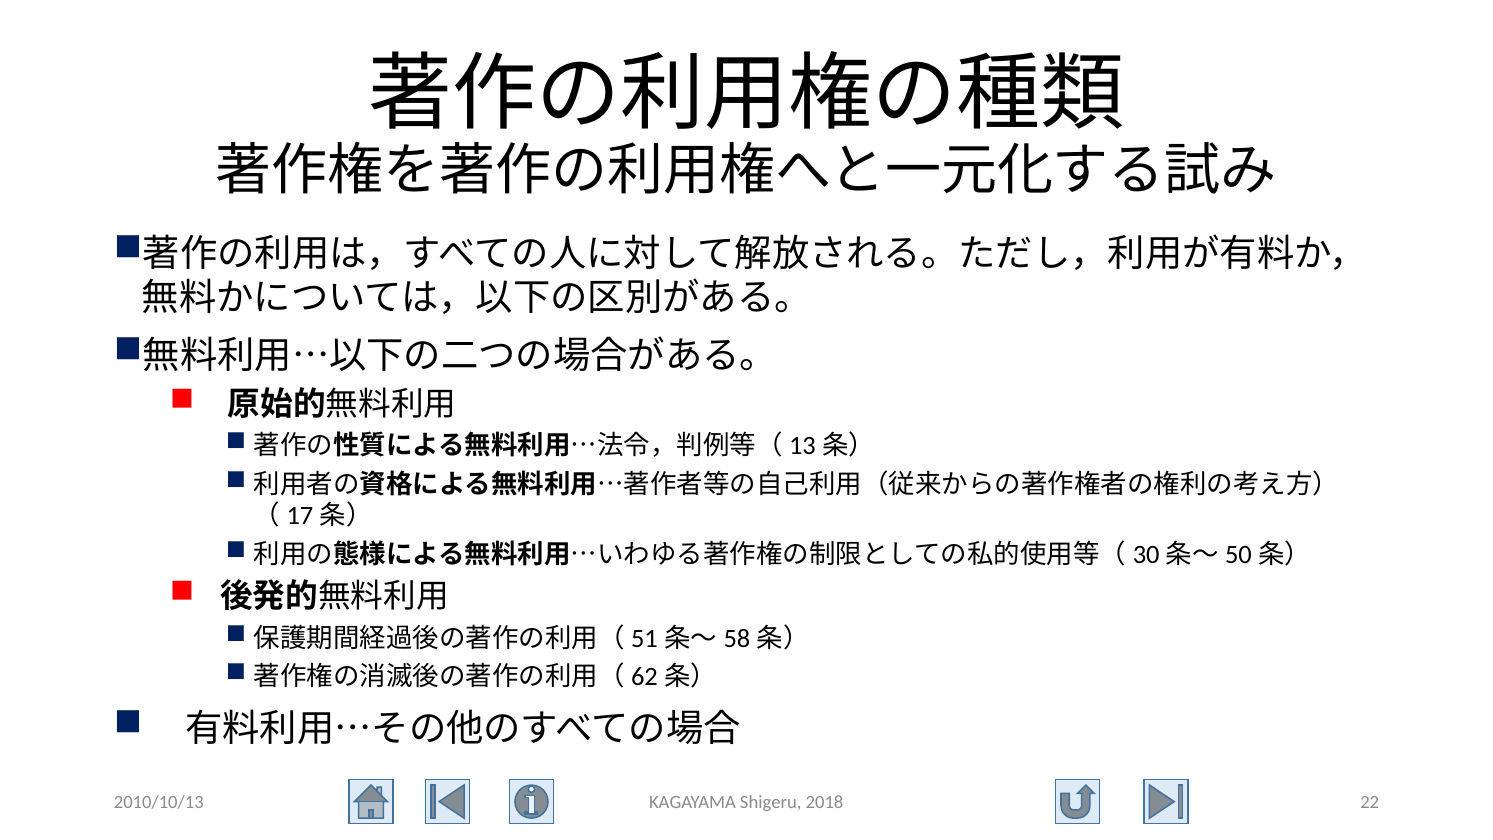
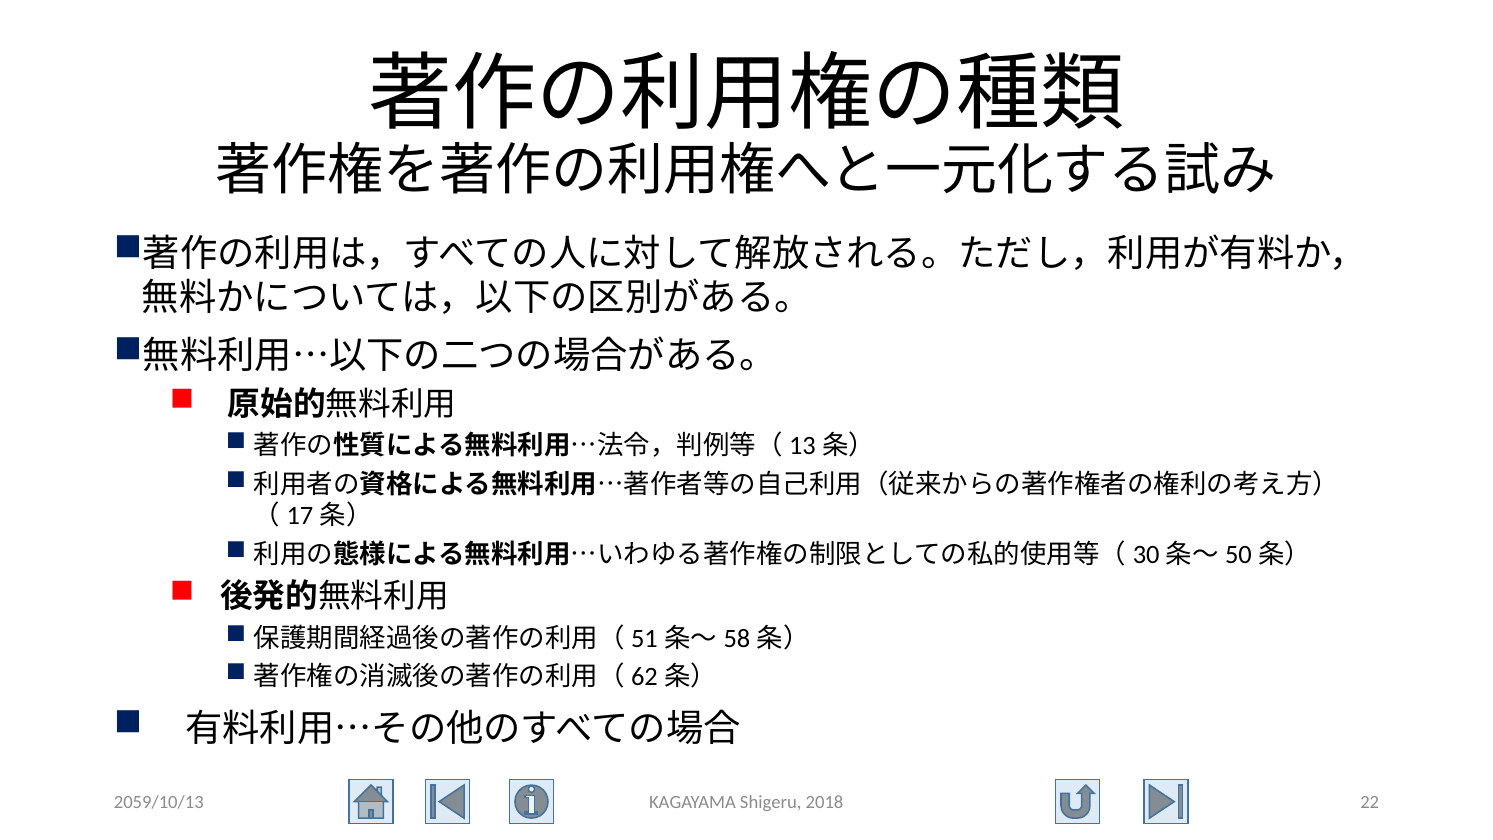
2010/10/13: 2010/10/13 -> 2059/10/13 (159, 802)
